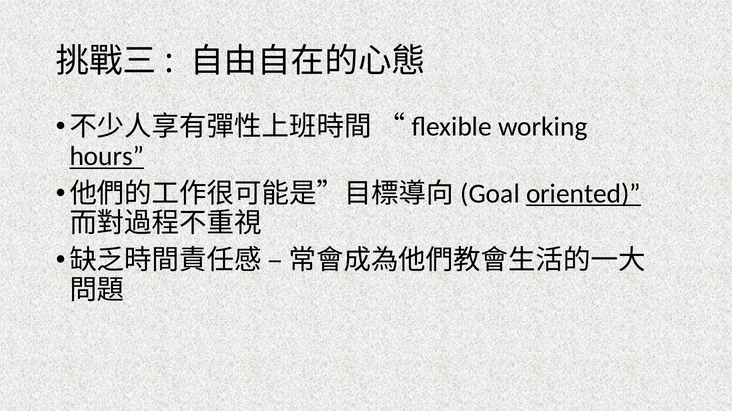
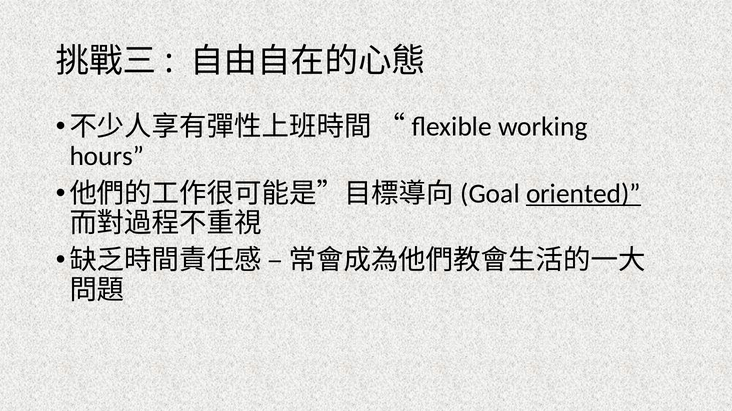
hours underline: present -> none (107, 157)
